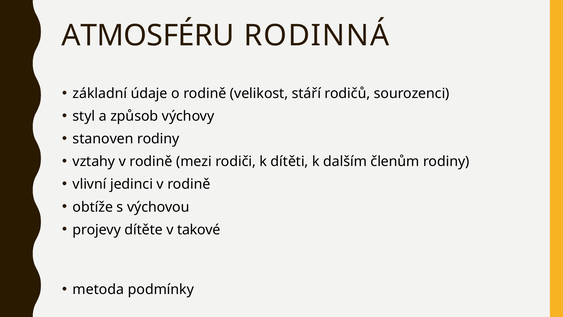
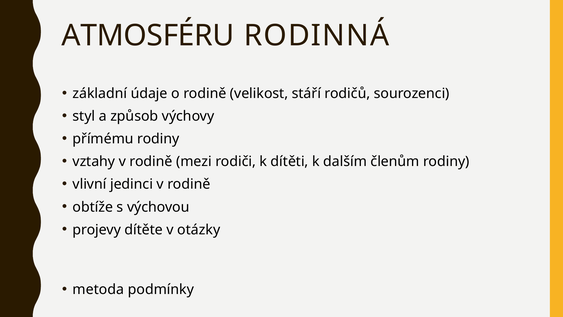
stanoven: stanoven -> přímému (103, 139)
takové: takové -> otázky (199, 230)
